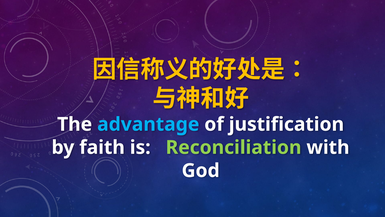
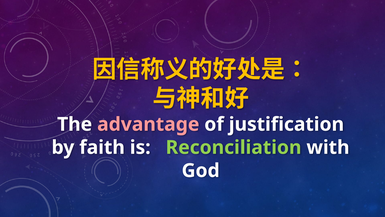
advantage colour: light blue -> pink (148, 124)
